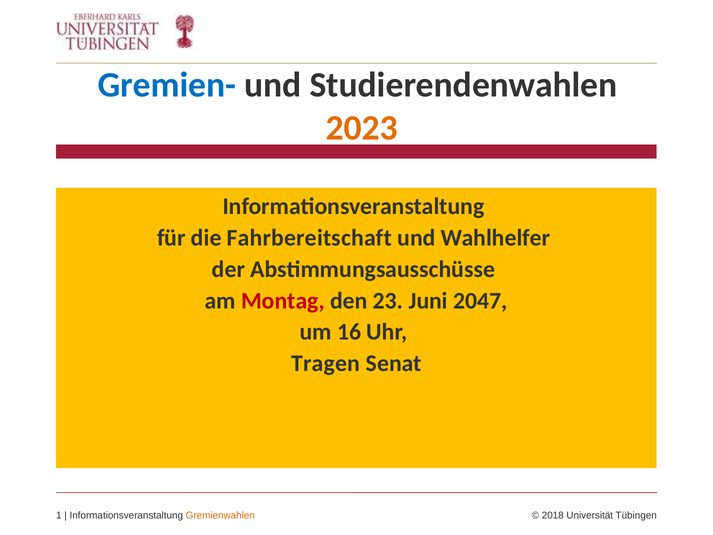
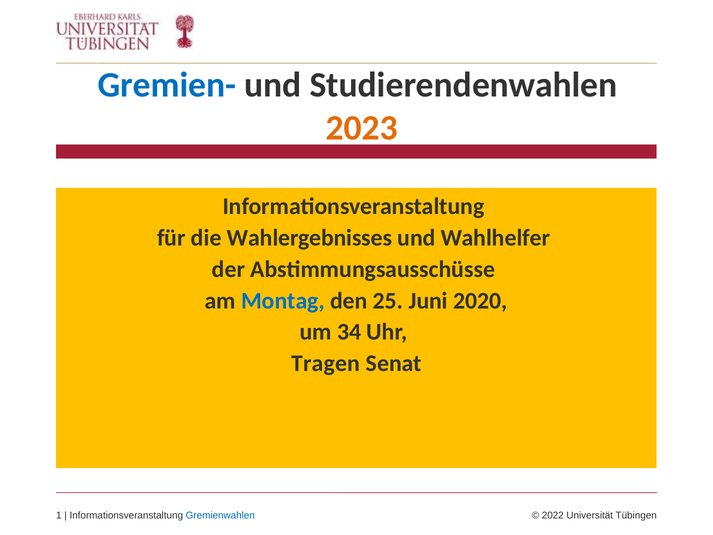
Fahrbereitschaft: Fahrbereitschaft -> Wahlergebnisses (310, 238)
Montag colour: red -> blue (283, 301)
23: 23 -> 25 (388, 301)
2047: 2047 -> 2020 (480, 301)
16: 16 -> 34 (349, 332)
Gremienwahlen colour: orange -> blue (220, 515)
2018: 2018 -> 2022 (553, 515)
